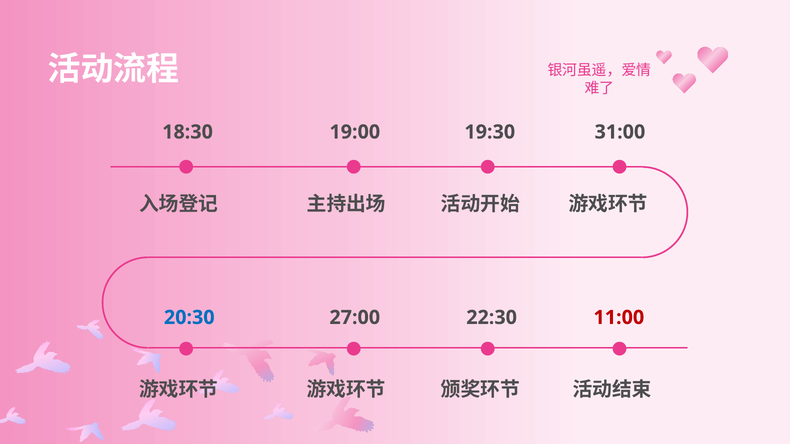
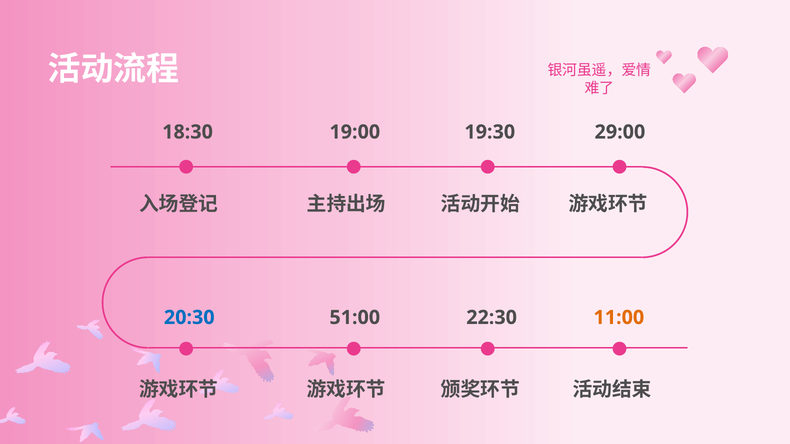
31:00: 31:00 -> 29:00 (620, 132)
27:00: 27:00 -> 51:00 (355, 318)
11:00 colour: red -> orange (619, 318)
